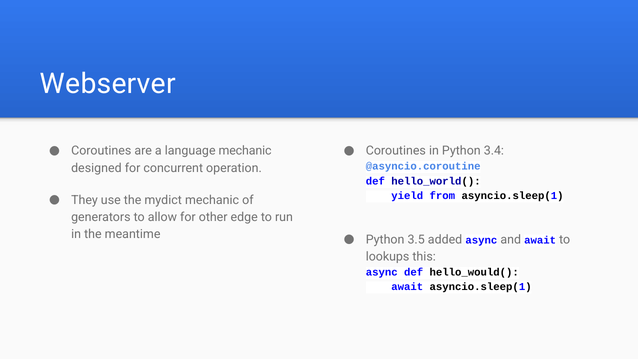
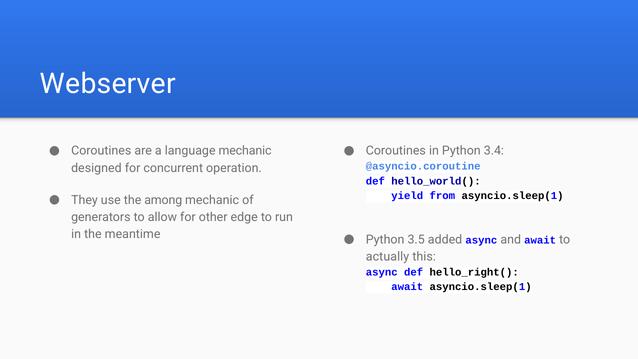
mydict: mydict -> among (163, 200)
lookups: lookups -> actually (388, 256)
hello_would(: hello_would( -> hello_right( (474, 272)
